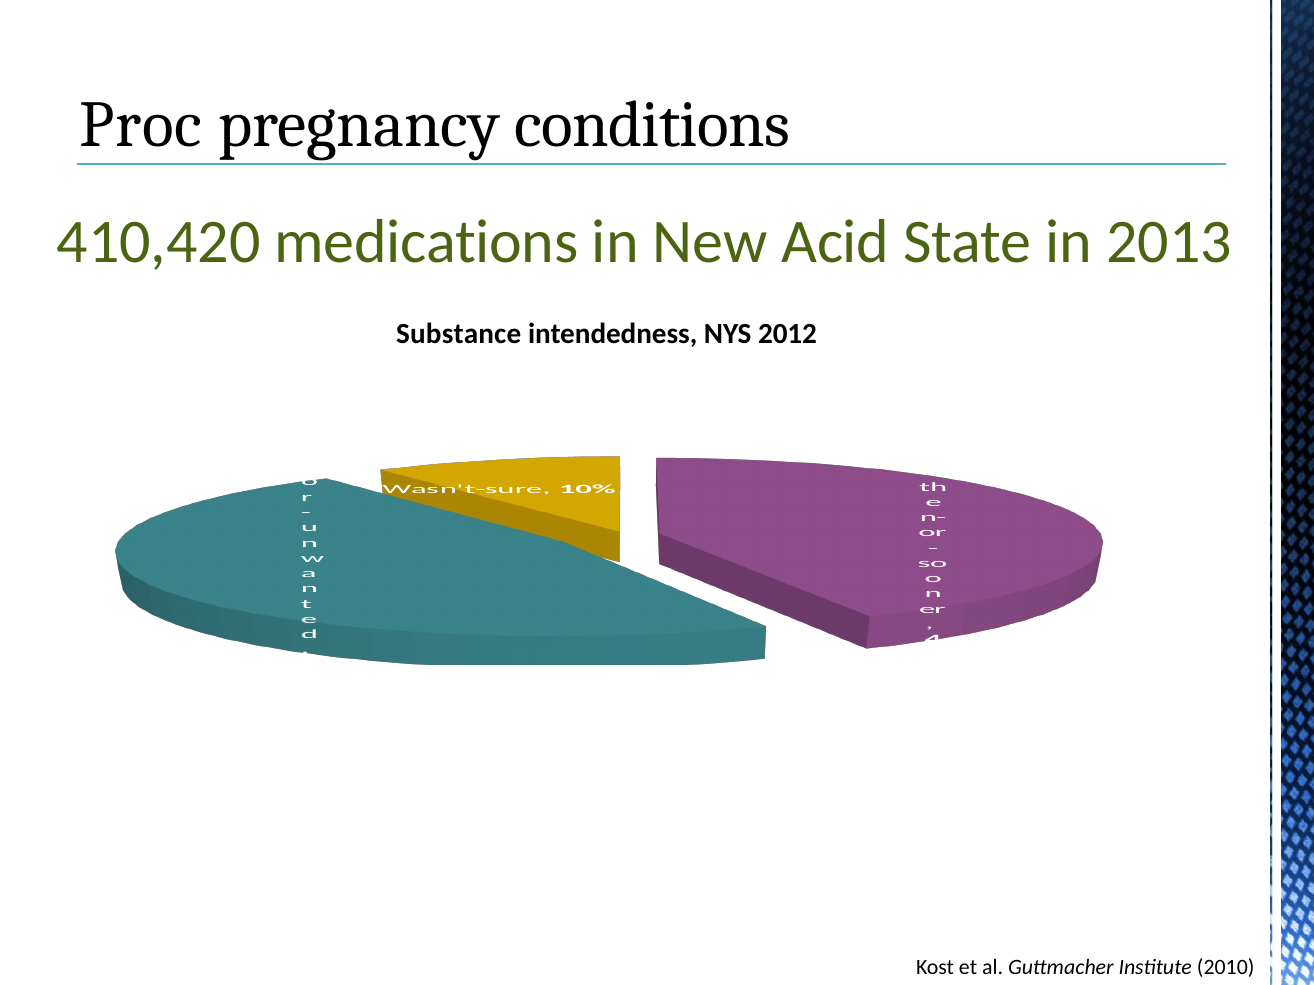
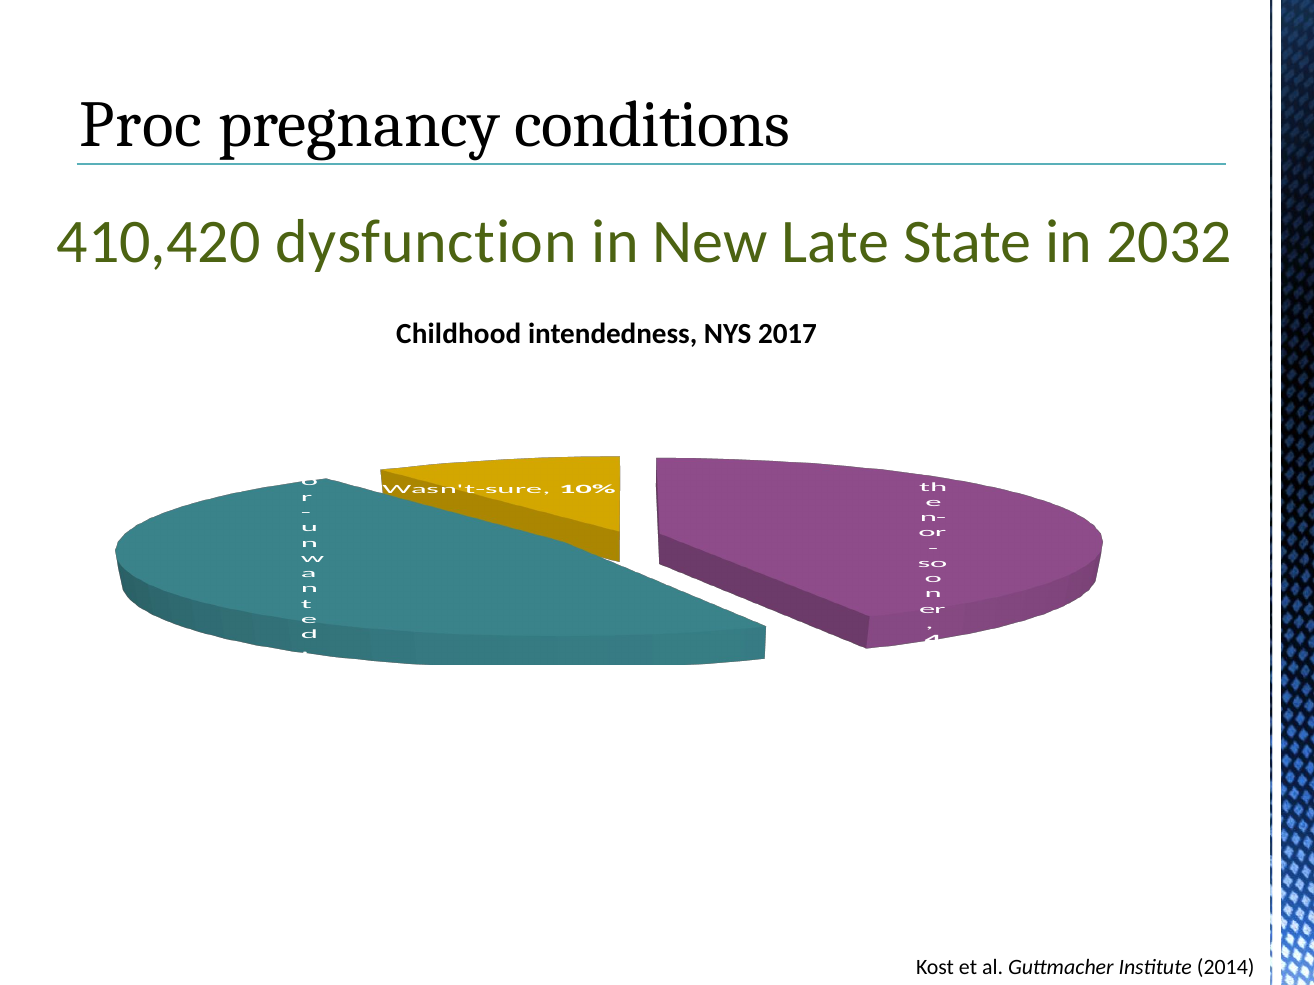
medications: medications -> dysfunction (426, 243)
Acid: Acid -> Late (835, 243)
2013: 2013 -> 2032 (1169, 243)
Substance: Substance -> Childhood (459, 334)
2012: 2012 -> 2017 (788, 334)
2010: 2010 -> 2014 (1226, 967)
